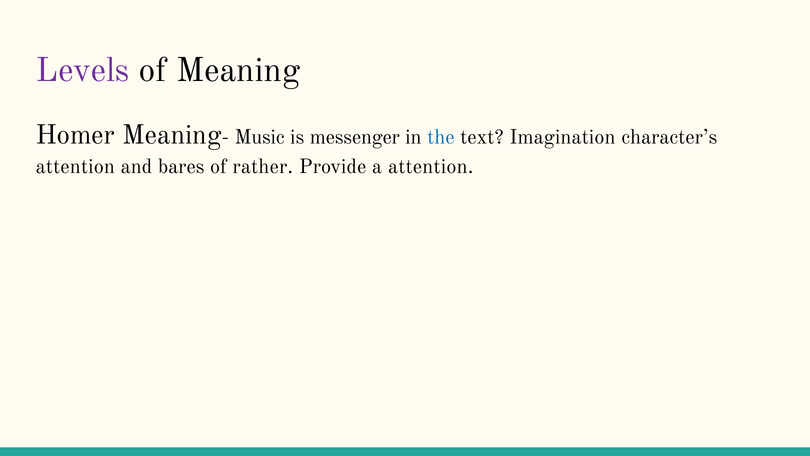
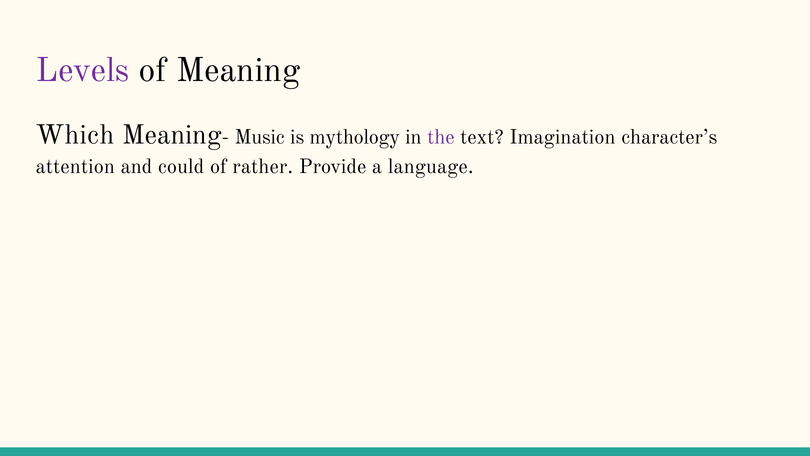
Homer: Homer -> Which (75, 135)
messenger: messenger -> mythology (355, 137)
the colour: blue -> purple (441, 137)
bares: bares -> could (181, 166)
a attention: attention -> language (431, 166)
